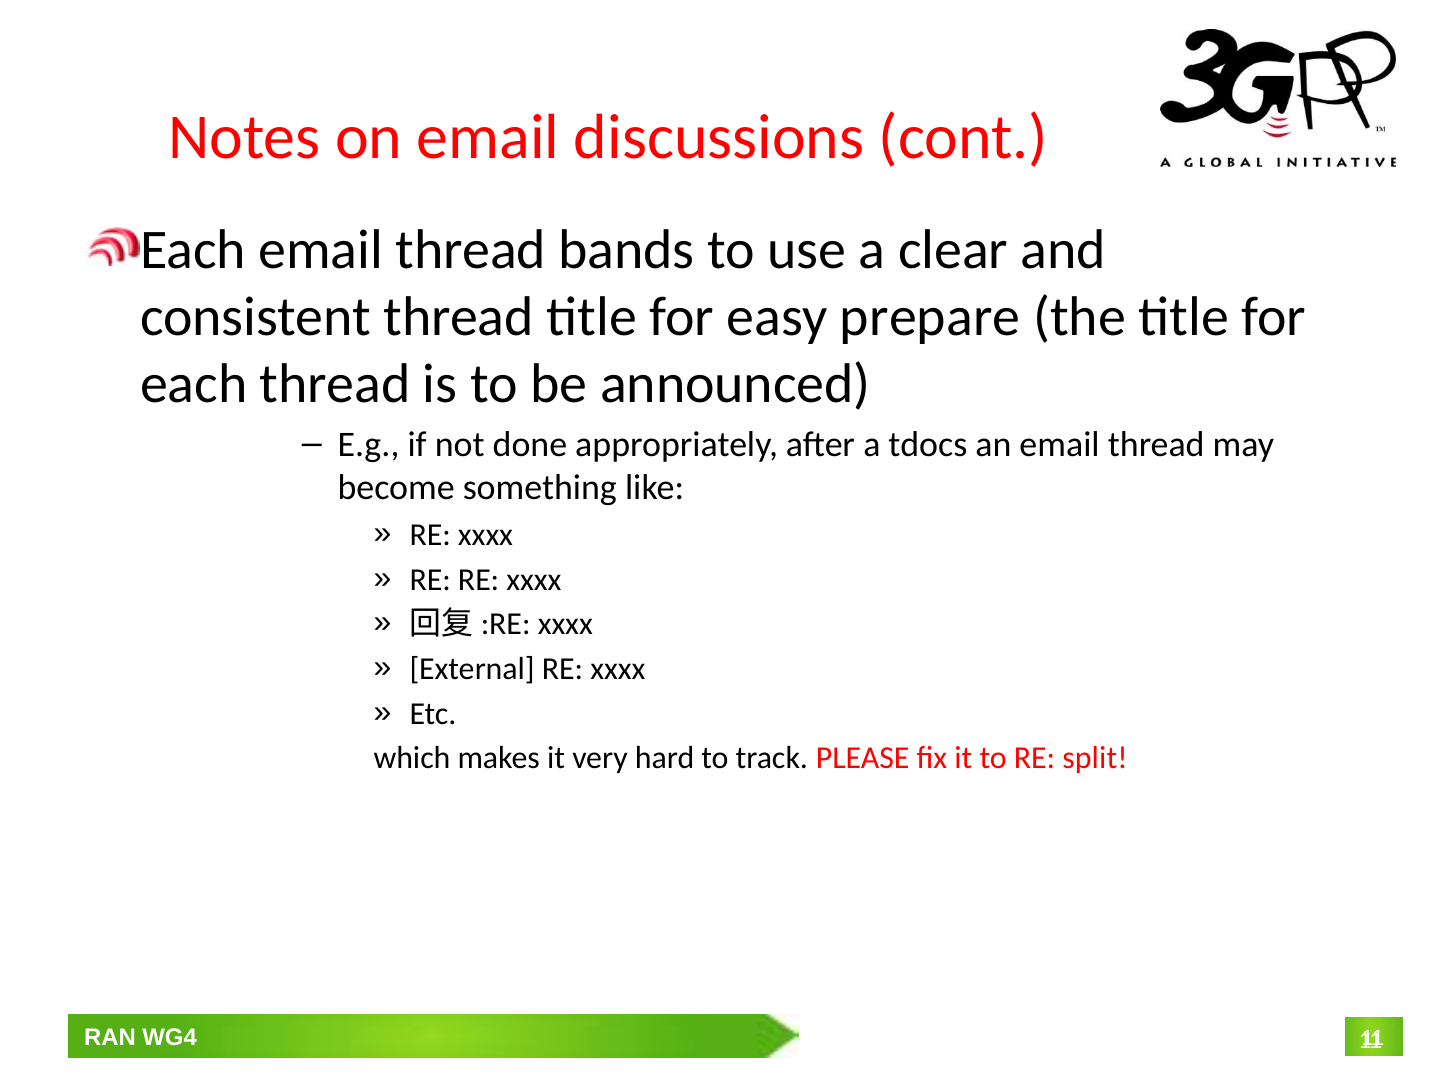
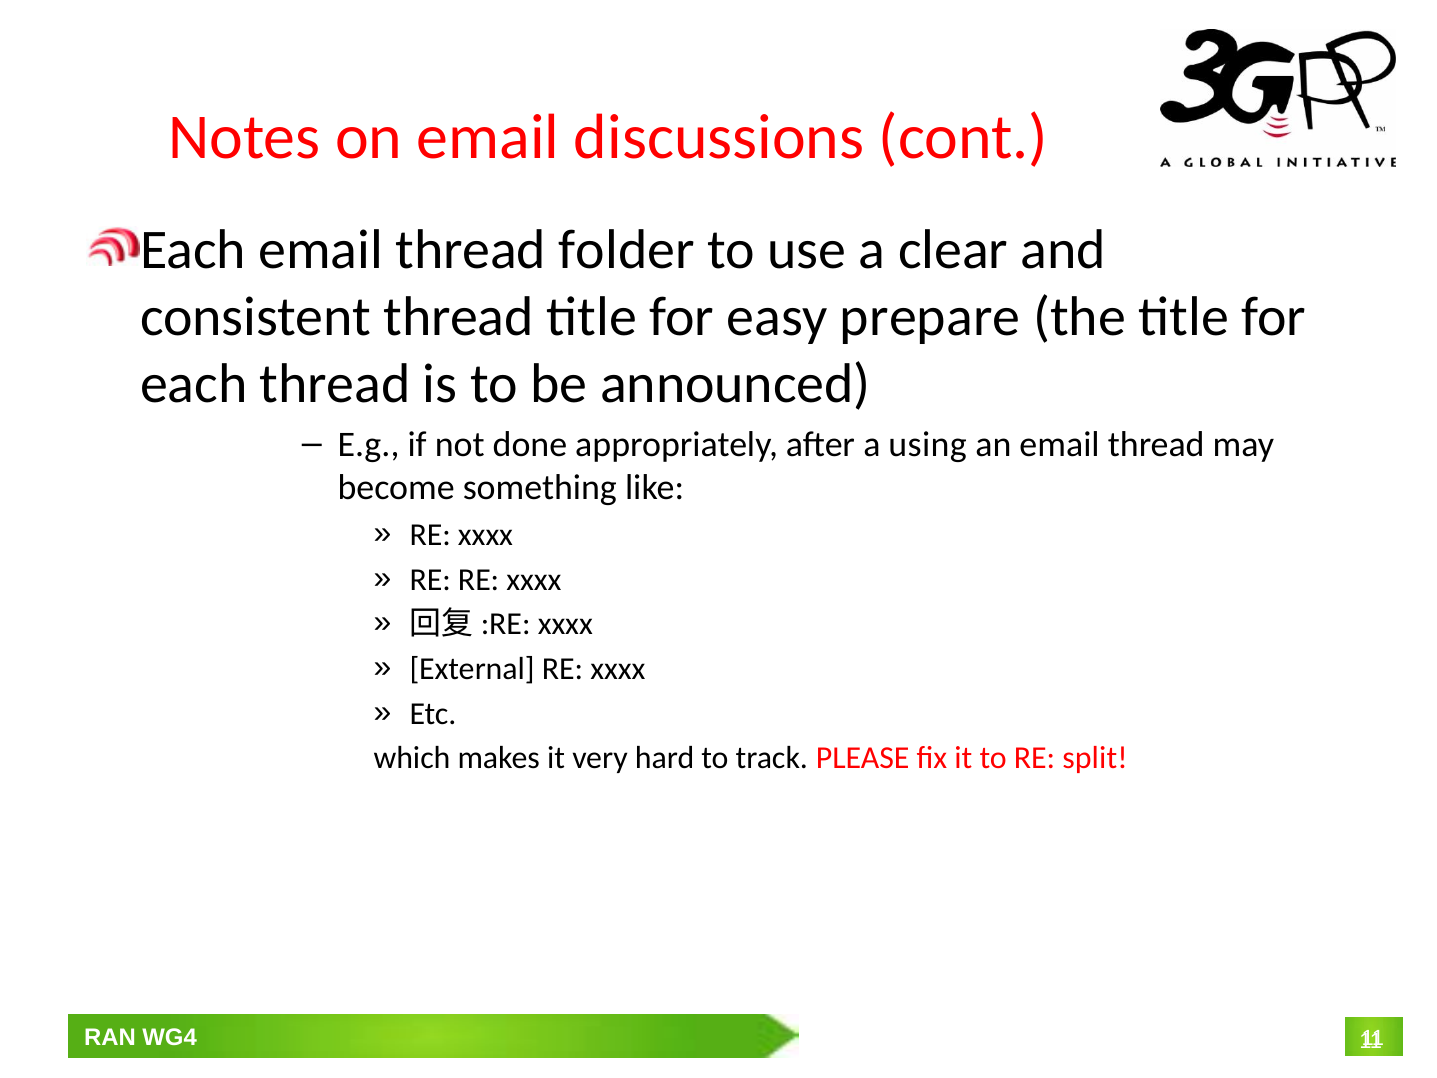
bands: bands -> folder (627, 250)
tdocs: tdocs -> using (928, 445)
